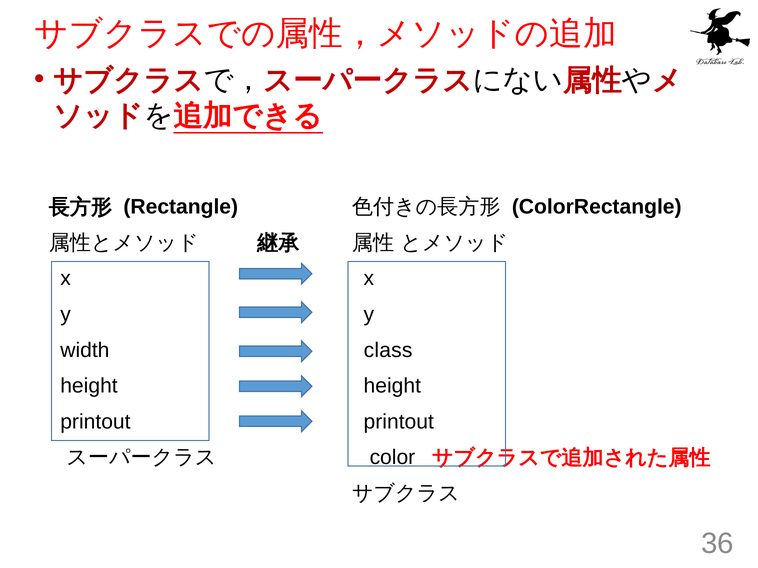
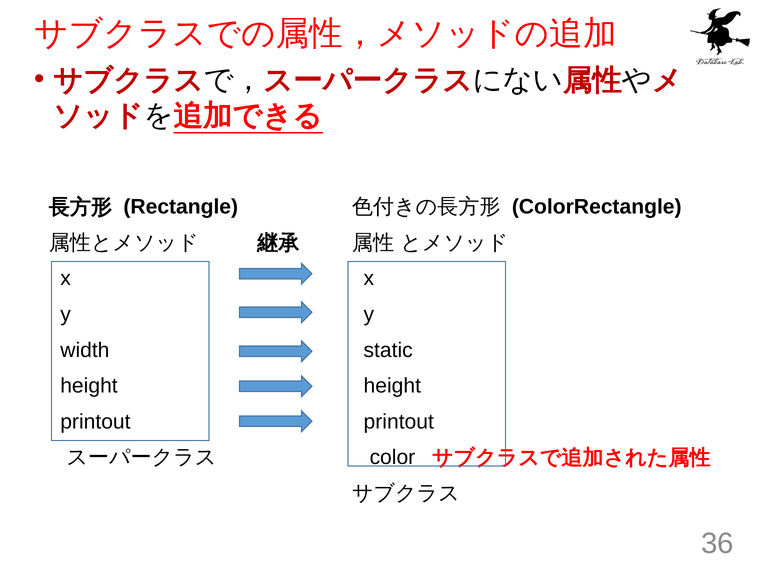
class: class -> static (388, 350)
